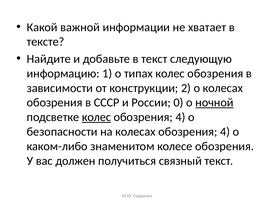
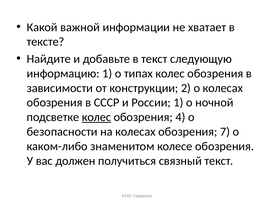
России 0: 0 -> 1 (178, 103)
ночной underline: present -> none (214, 103)
колесах обозрения 4: 4 -> 7 (225, 132)
